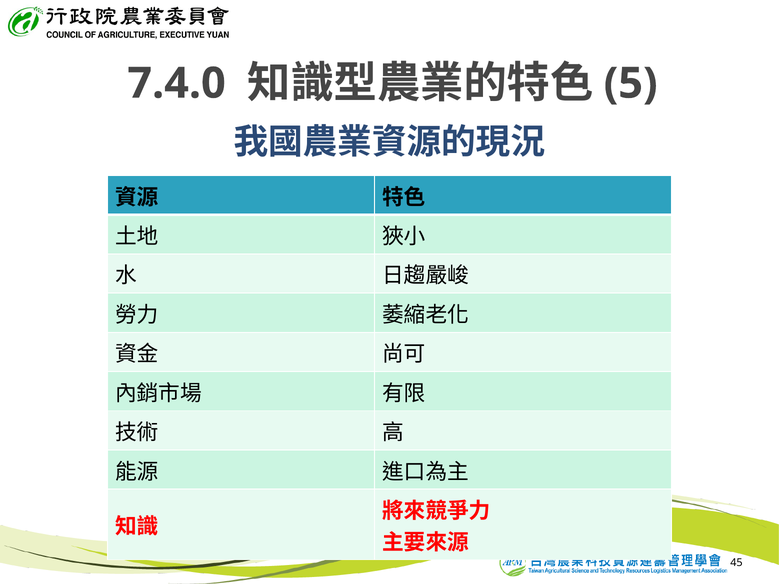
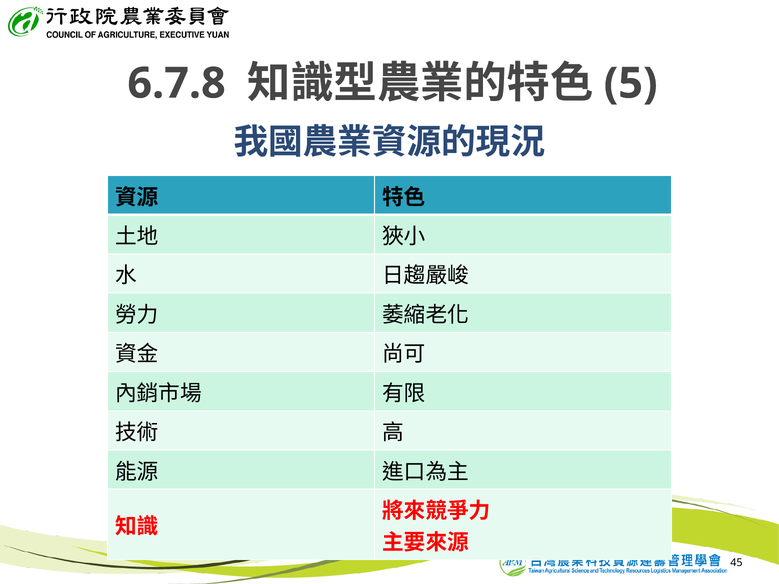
7.4.0: 7.4.0 -> 6.7.8 (177, 83)
